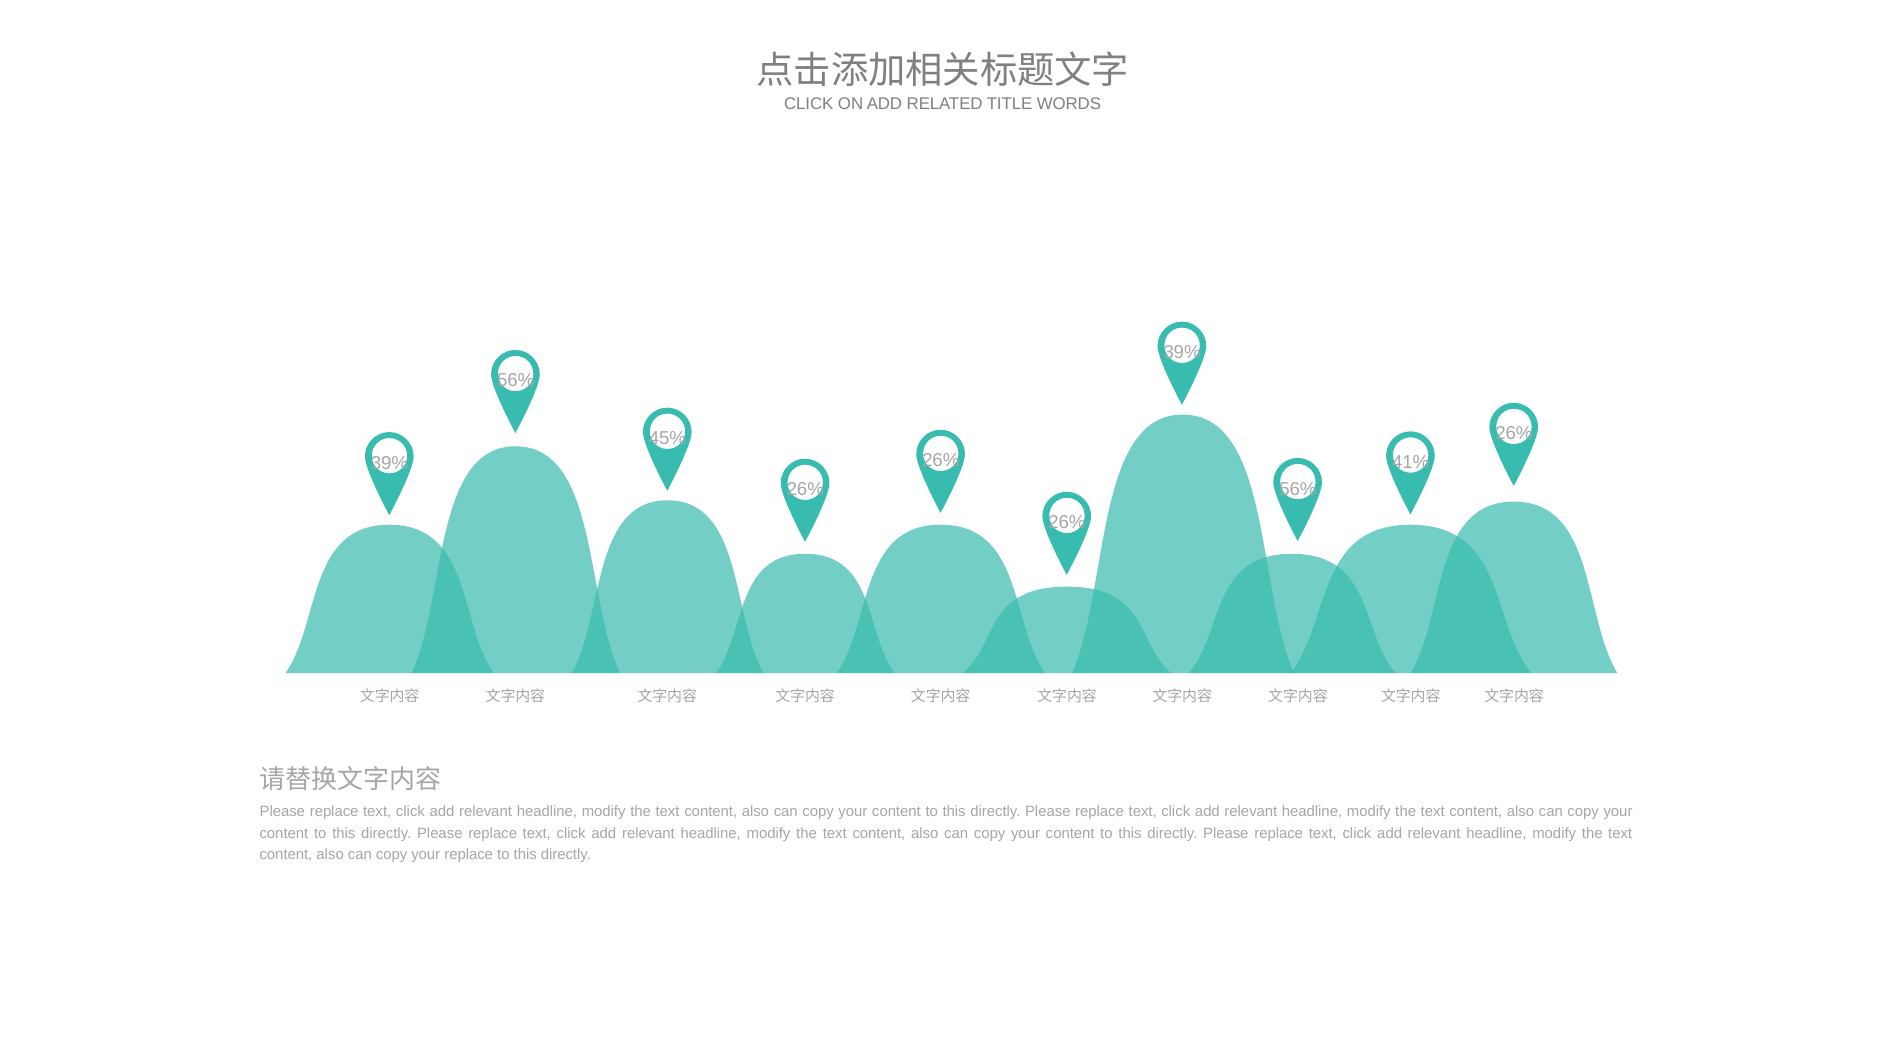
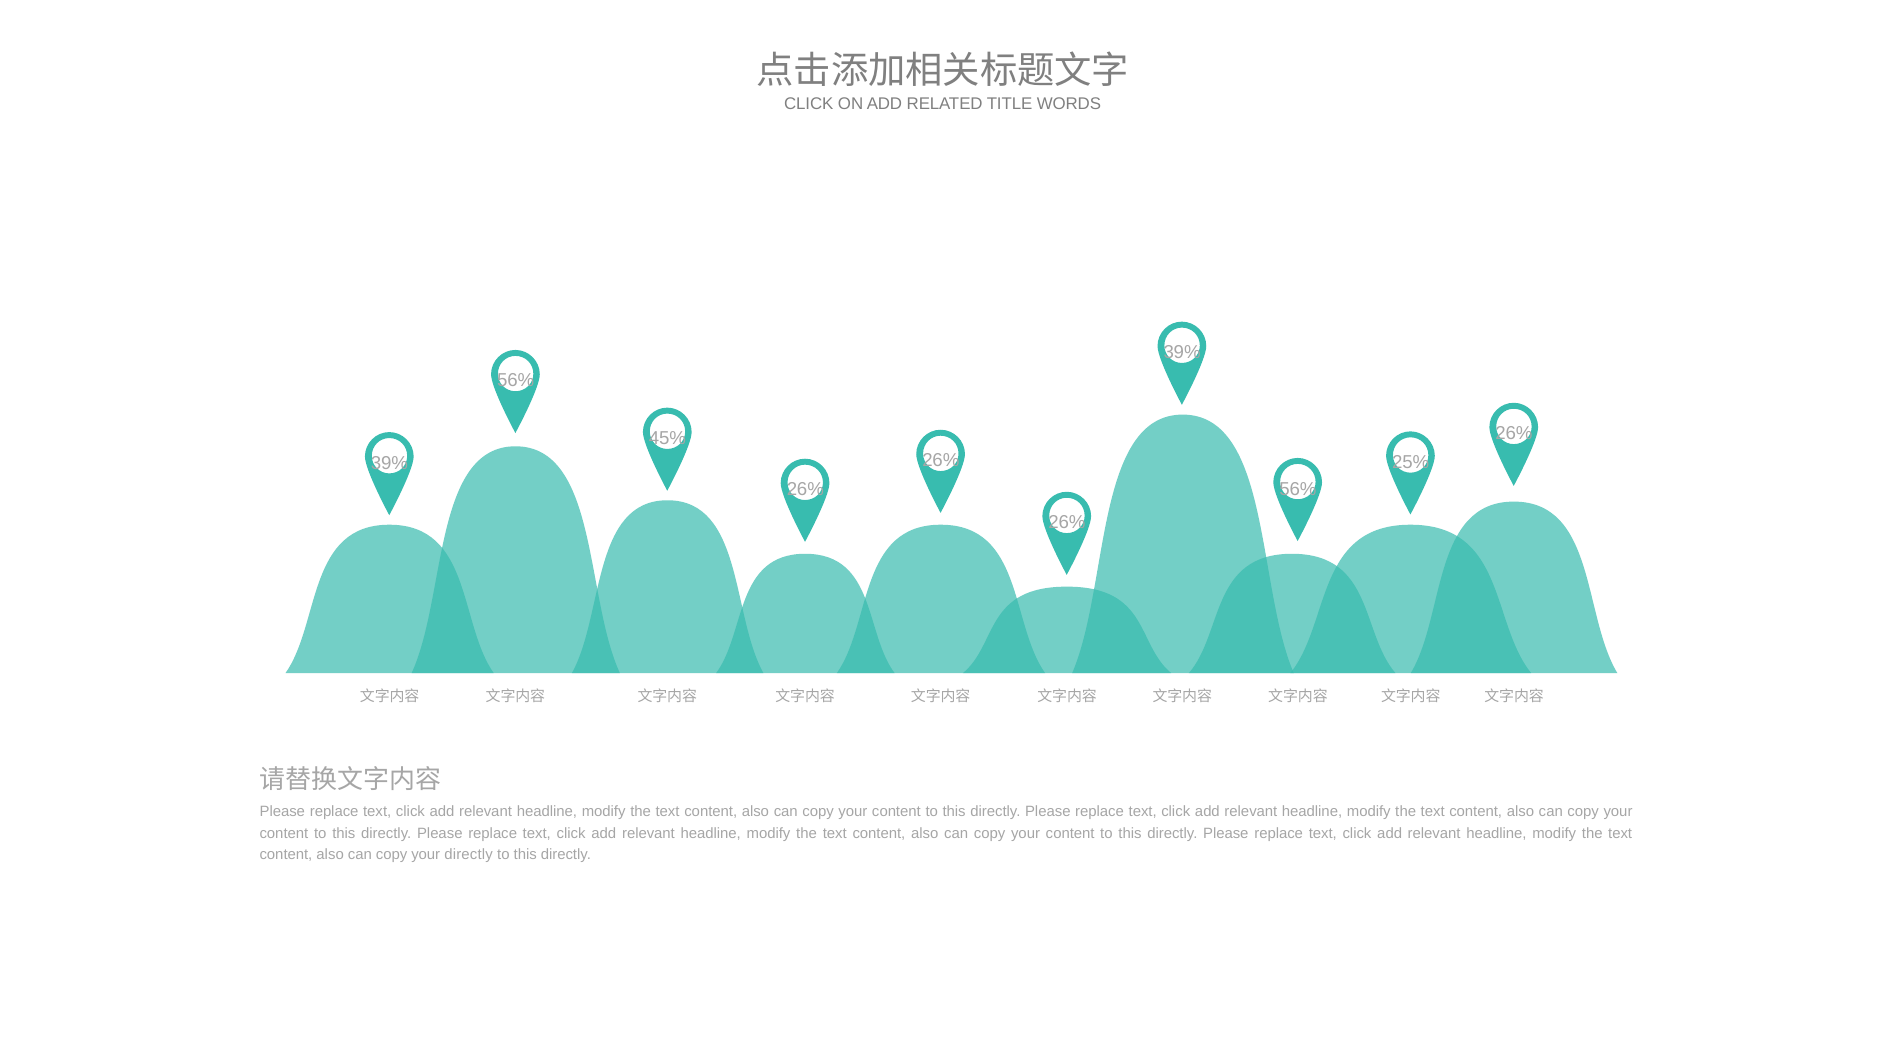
41%: 41% -> 25% (1411, 462)
your replace: replace -> directly (469, 855)
